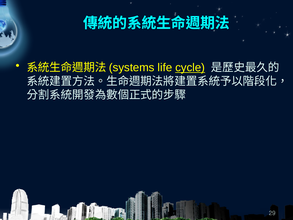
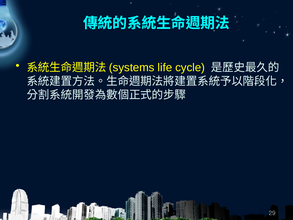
cycle underline: present -> none (190, 68)
